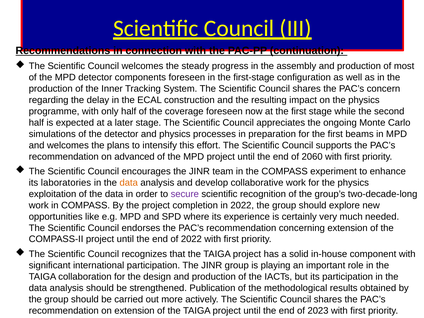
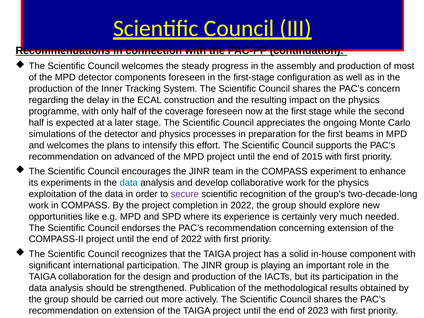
2060: 2060 -> 2015 (312, 157)
laboratories: laboratories -> experiments (66, 183)
data colour: orange -> blue (129, 183)
